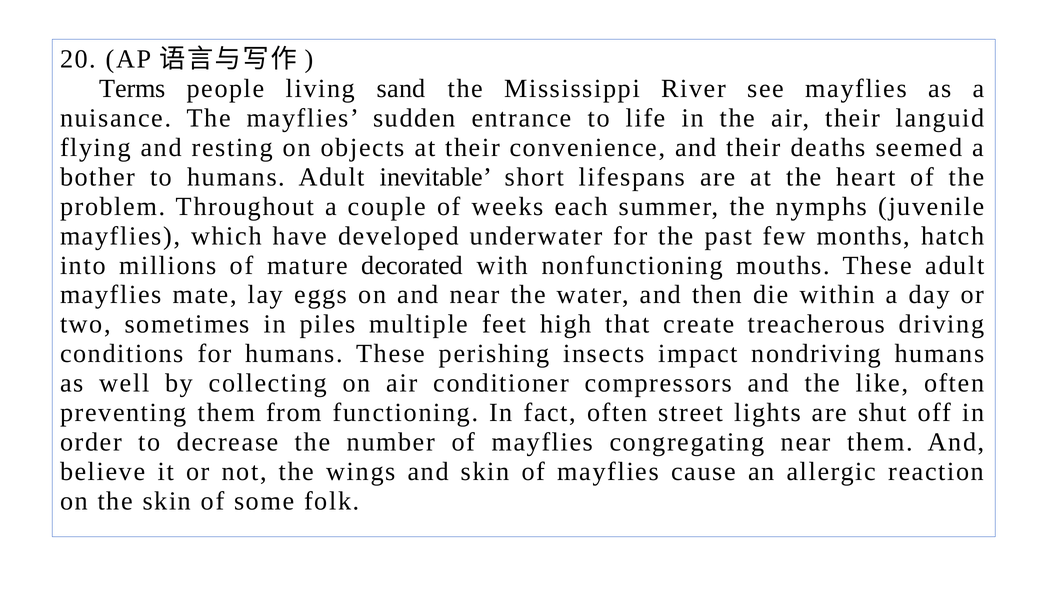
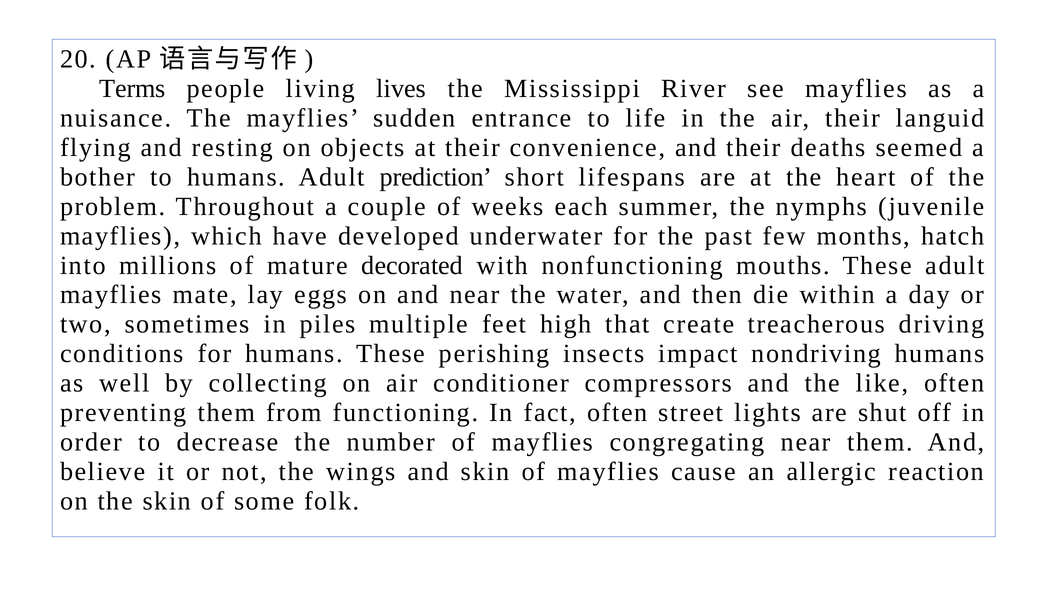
sand: sand -> lives (401, 89)
inevitable: inevitable -> prediction (436, 177)
